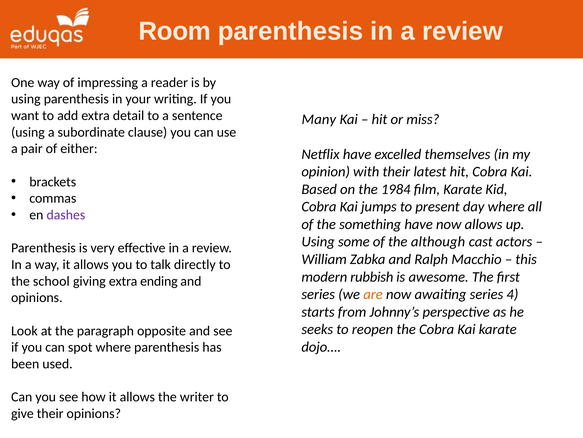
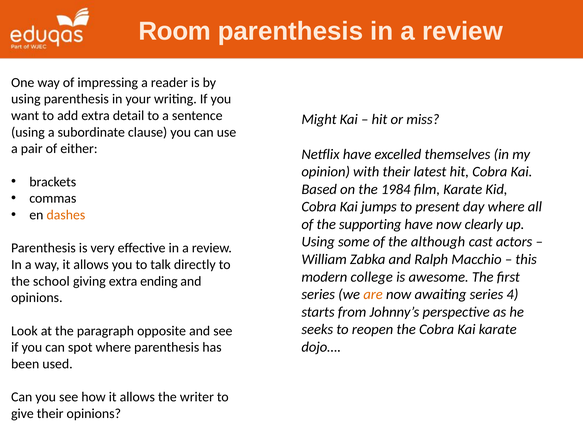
Many: Many -> Might (319, 119)
dashes colour: purple -> orange (66, 215)
something: something -> supporting (370, 224)
now allows: allows -> clearly (484, 224)
rubbish: rubbish -> college (372, 276)
